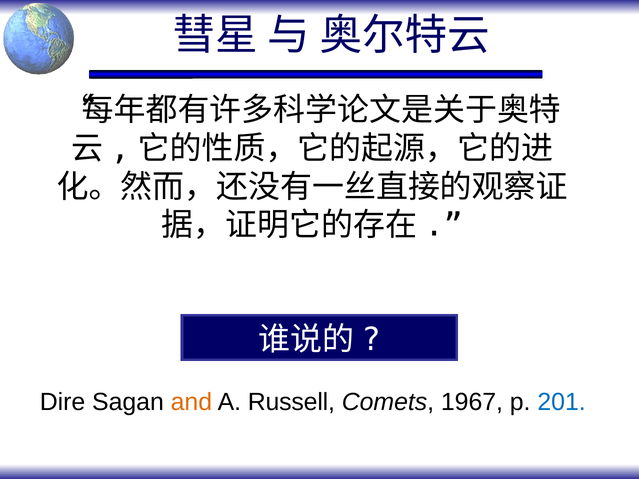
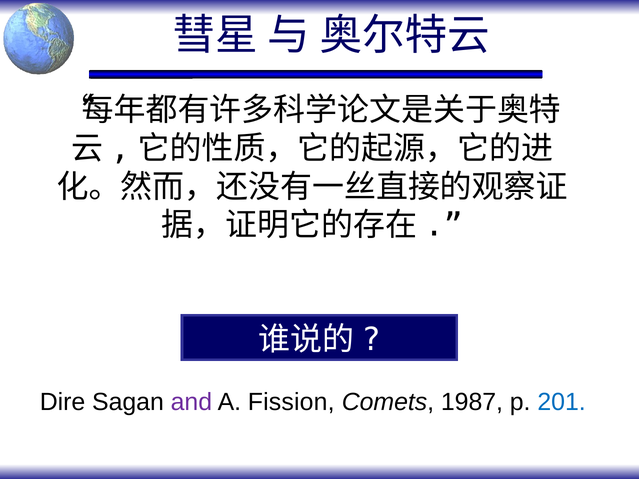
and colour: orange -> purple (191, 402)
Russell: Russell -> Fission (291, 402)
1967: 1967 -> 1987 (472, 402)
